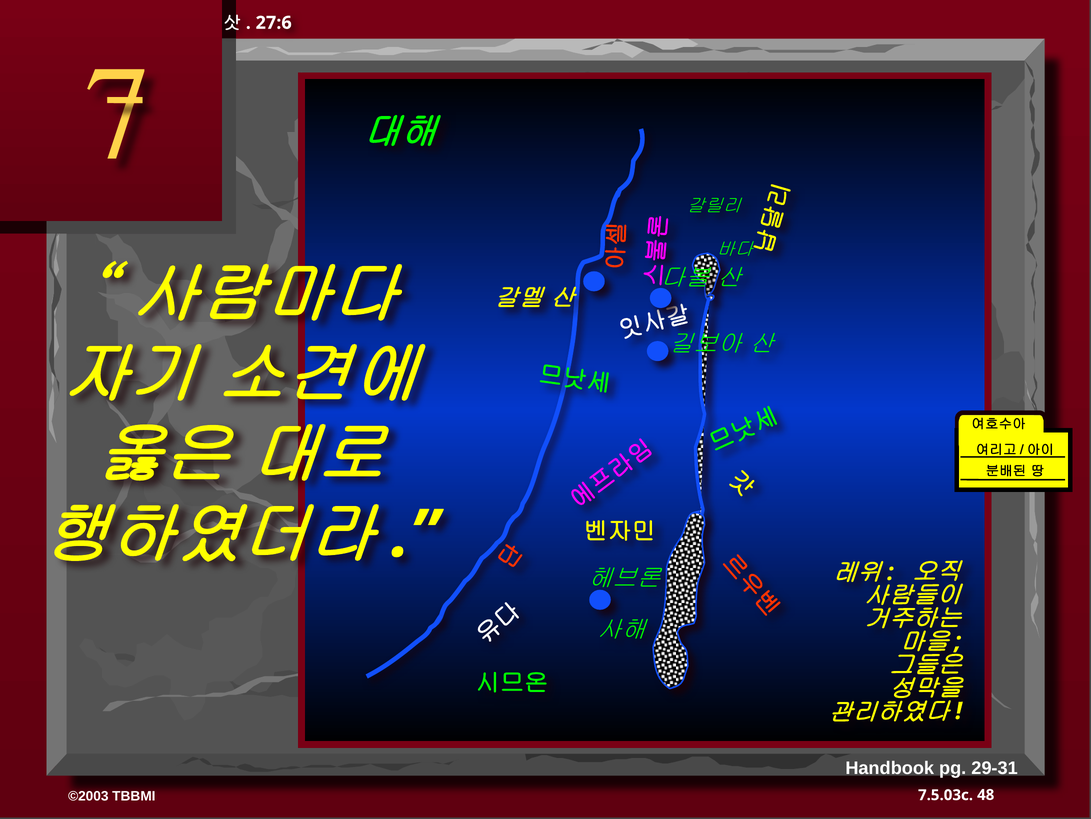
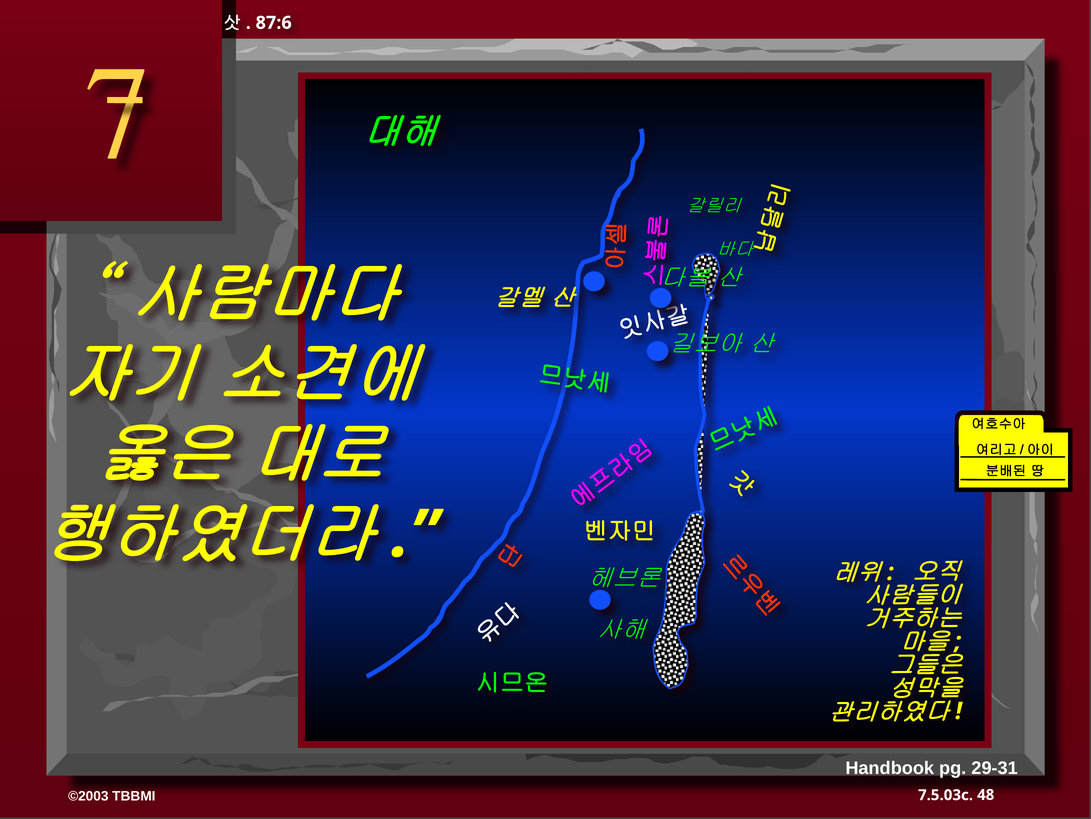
27:6: 27:6 -> 87:6 (274, 23)
